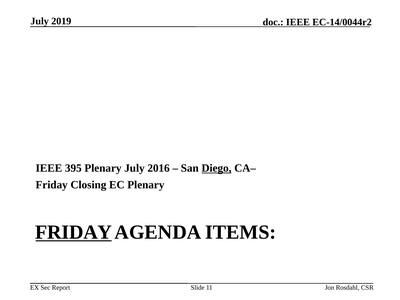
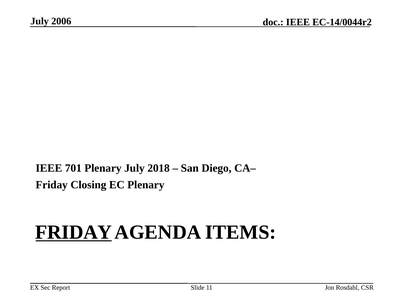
2019: 2019 -> 2006 (61, 21)
395: 395 -> 701 (73, 168)
2016: 2016 -> 2018 (159, 168)
Diego underline: present -> none (216, 168)
